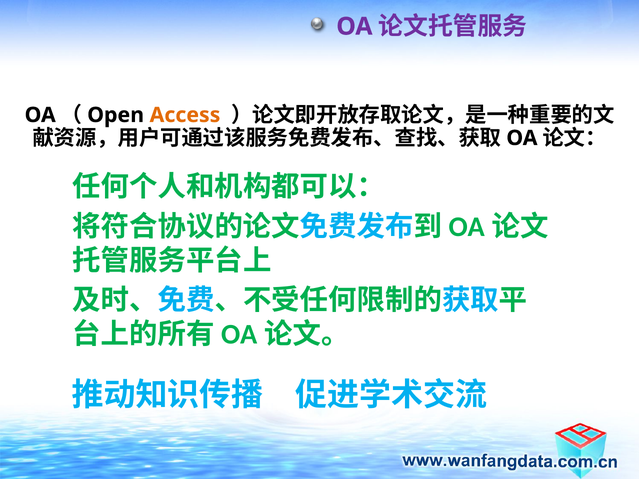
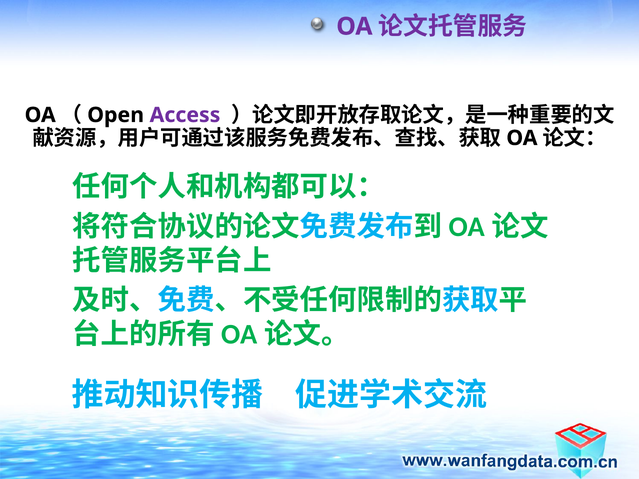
Access colour: orange -> purple (185, 115)
